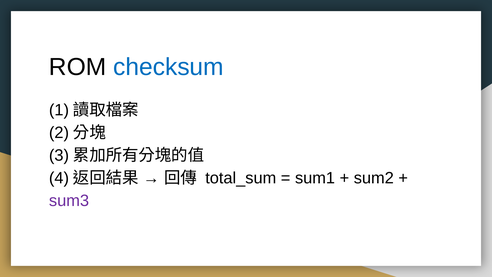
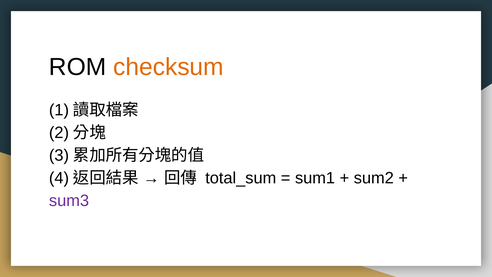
checksum colour: blue -> orange (168, 67)
